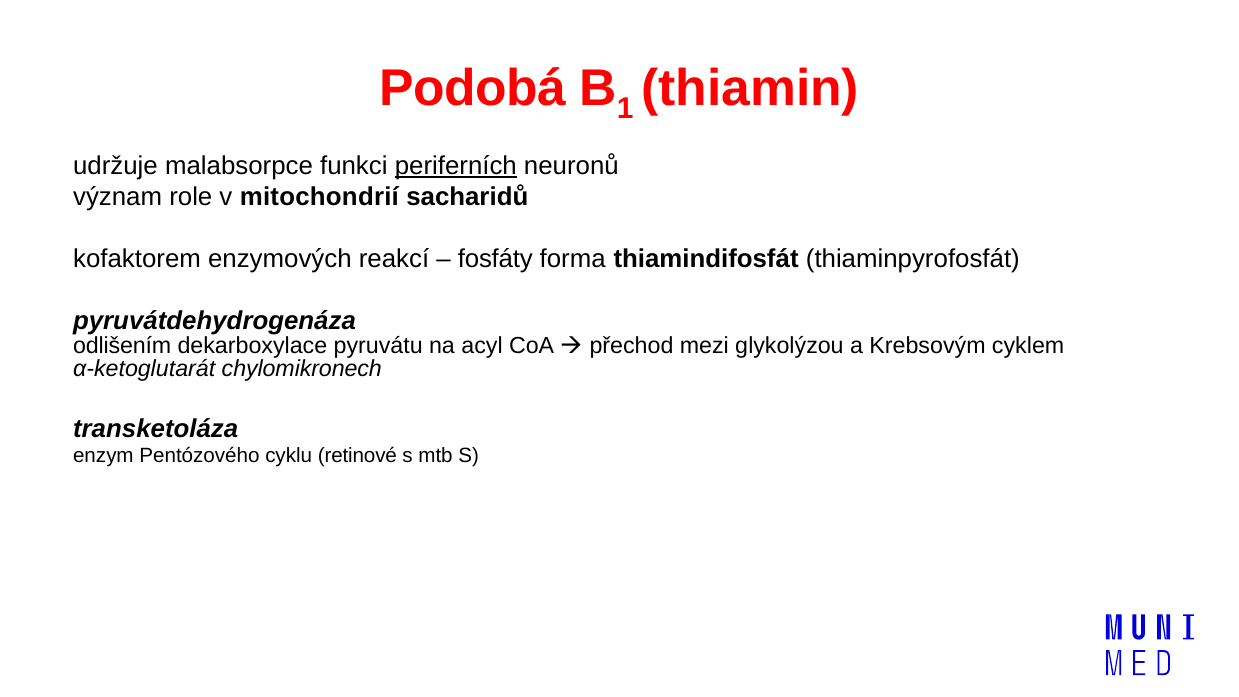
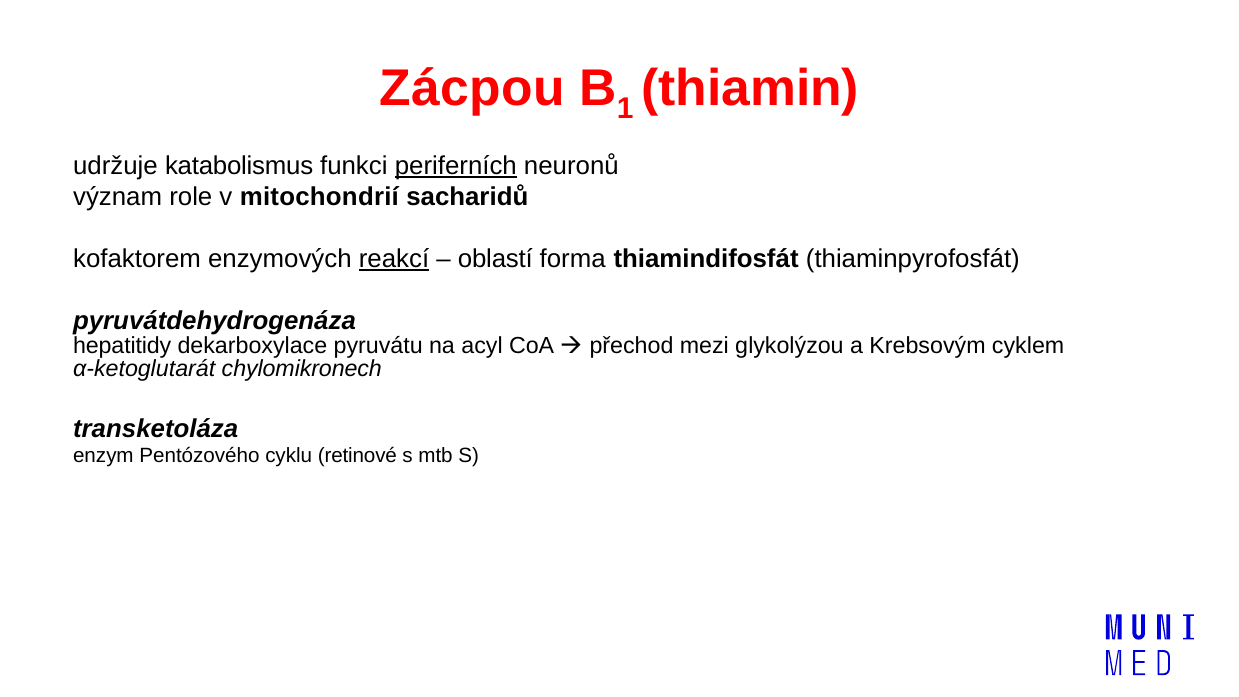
Podobá: Podobá -> Zácpou (472, 89)
malabsorpce: malabsorpce -> katabolismus (239, 166)
reakcí underline: none -> present (394, 259)
fosfáty: fosfáty -> oblastí (495, 259)
odlišením: odlišením -> hepatitidy (122, 346)
